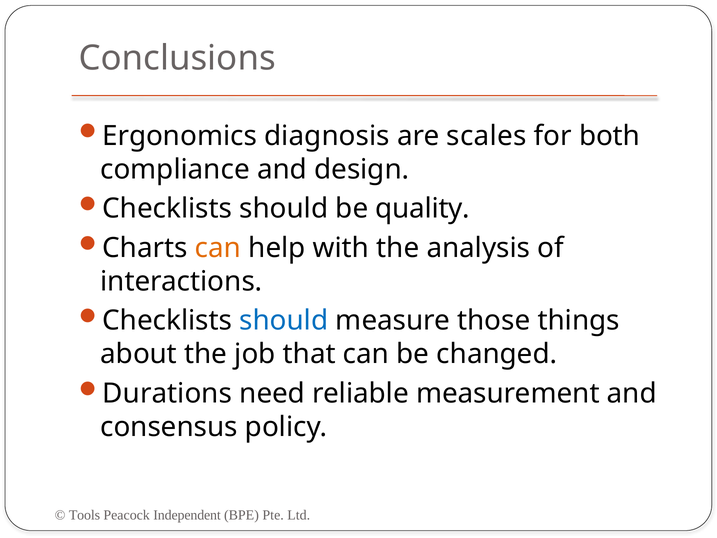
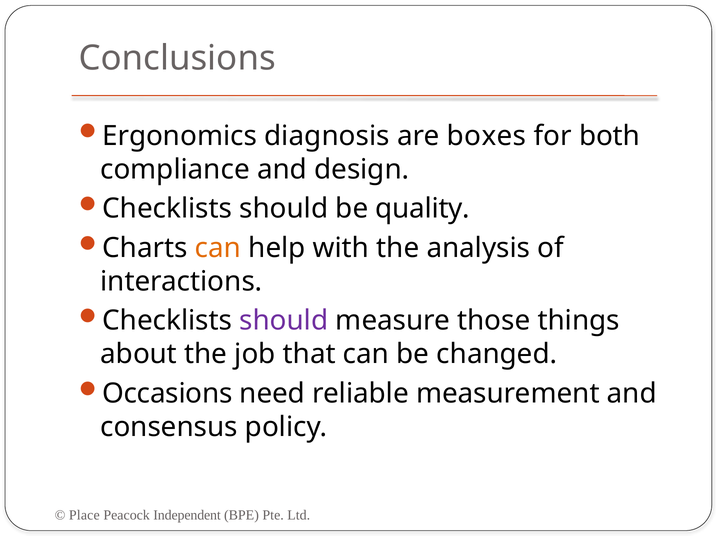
scales: scales -> boxes (486, 136)
should colour: blue -> purple (284, 321)
Durations: Durations -> Occasions (167, 393)
Tools: Tools -> Place (84, 515)
